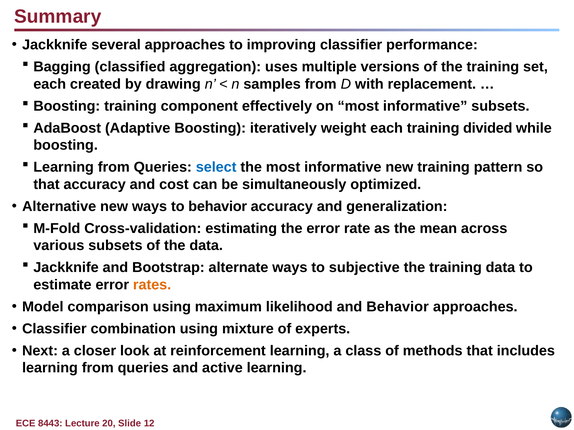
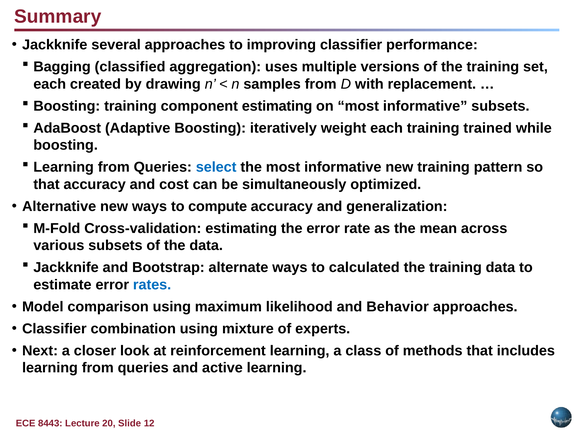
component effectively: effectively -> estimating (277, 106)
divided: divided -> trained (488, 128)
to behavior: behavior -> compute (218, 207)
subjective: subjective -> calculated (364, 268)
rates colour: orange -> blue (152, 285)
